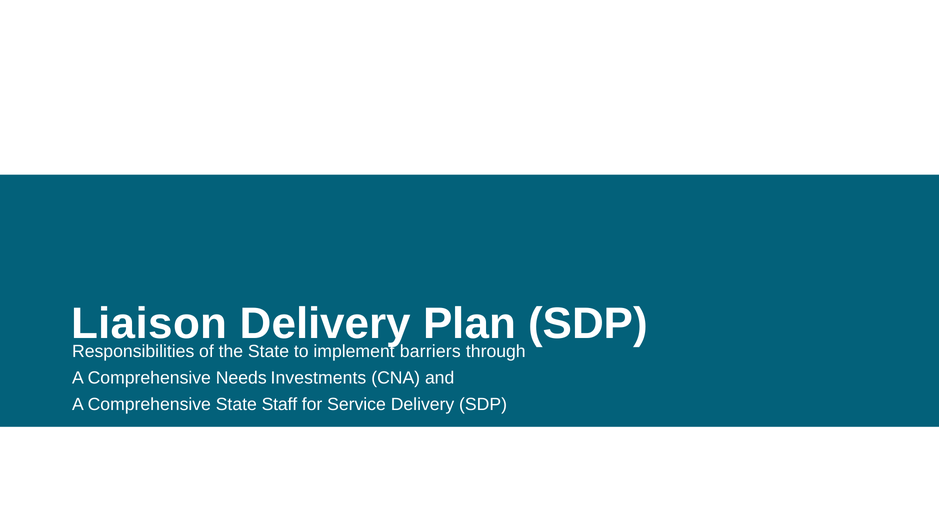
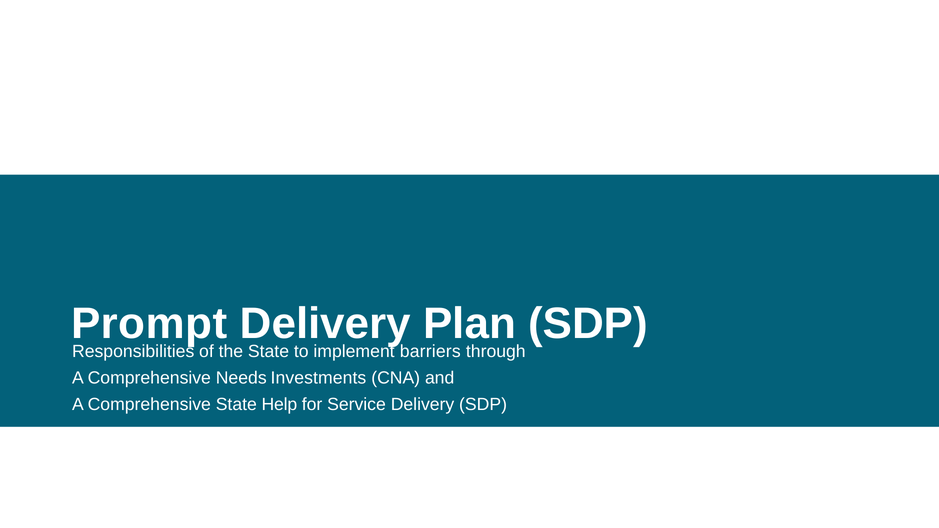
Liaison: Liaison -> Prompt (149, 324)
Staff: Staff -> Help (279, 404)
